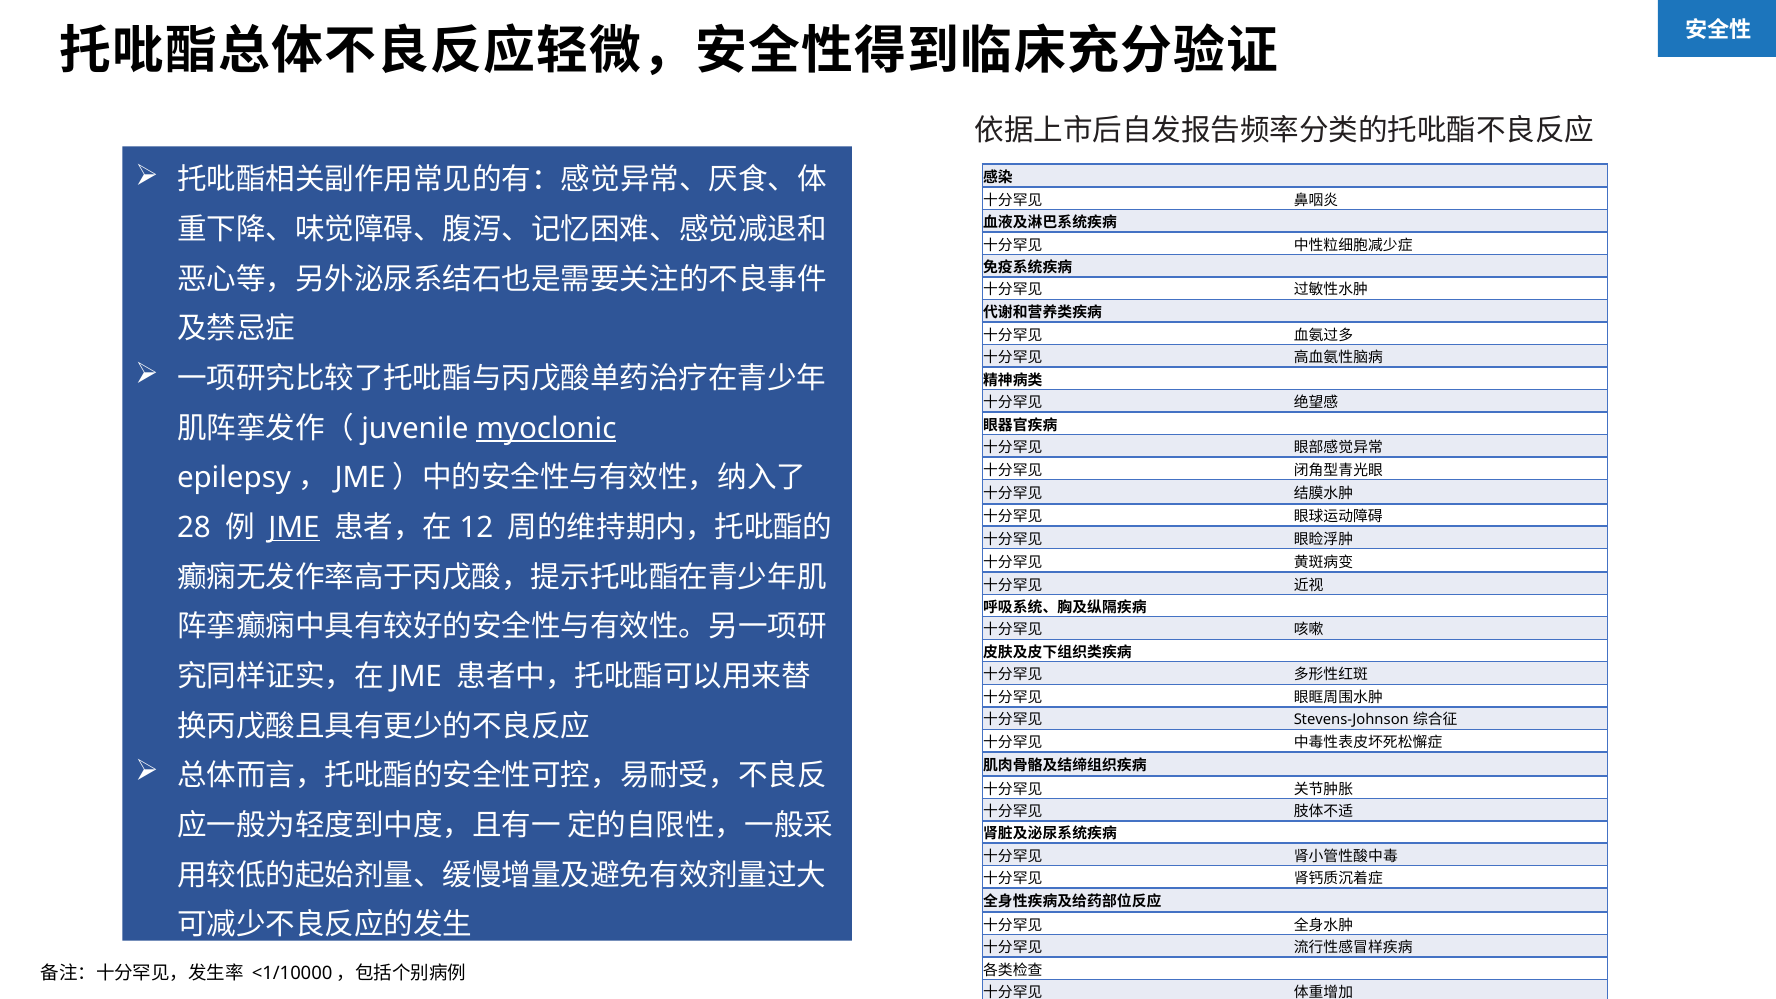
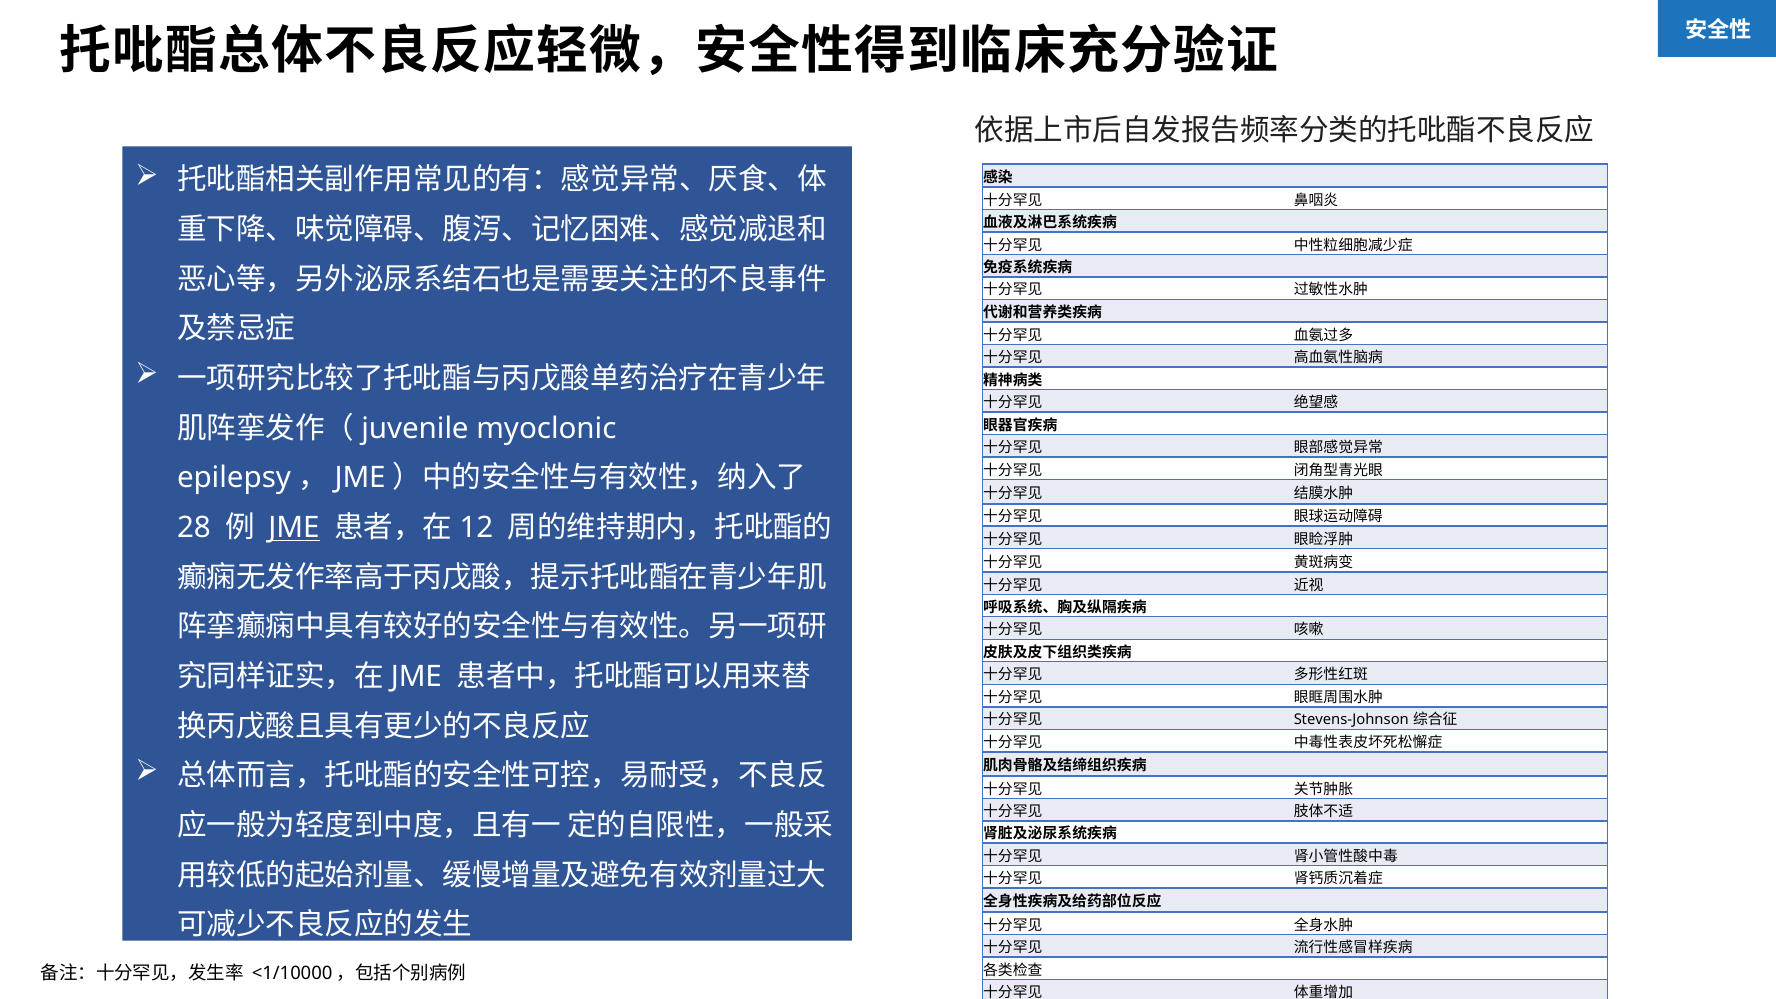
myoclonic underline: present -> none (546, 428)
